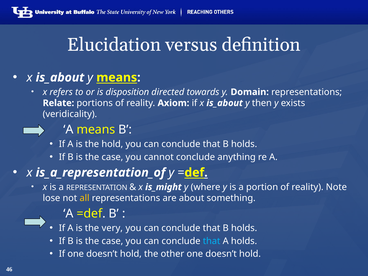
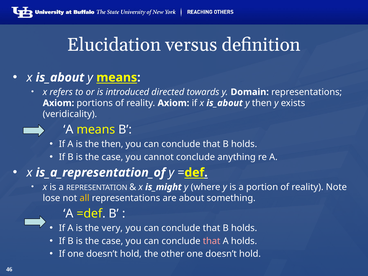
disposition: disposition -> introduced (127, 92)
Relate: Relate -> Axiom (58, 103)
the hold: hold -> then (112, 144)
that colour: light blue -> pink (212, 241)
